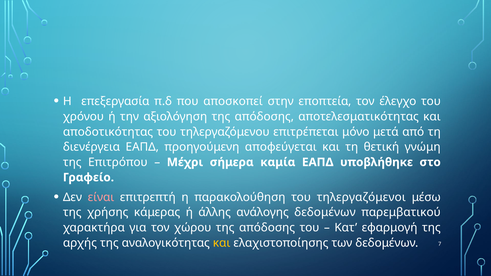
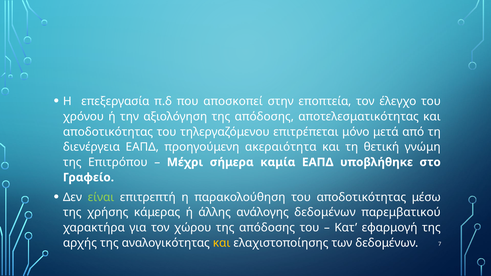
αποφεύγεται: αποφεύγεται -> ακεραιότητα (281, 147)
είναι colour: pink -> light green (101, 197)
του τηλεργαζόμενοι: τηλεργαζόμενοι -> αποδοτικότητας (361, 197)
